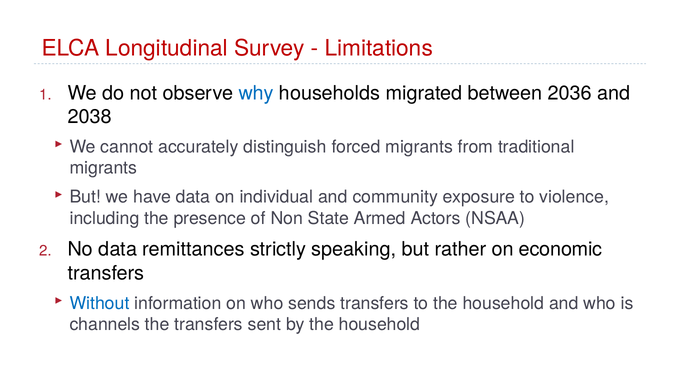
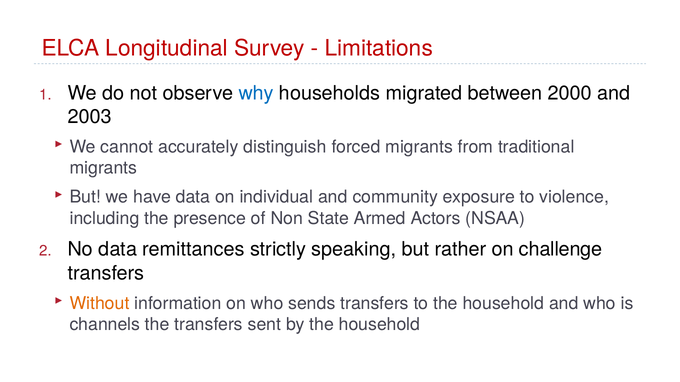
2036: 2036 -> 2000 (570, 93)
2038: 2038 -> 2003 (90, 117)
economic: economic -> challenge (561, 250)
Without colour: blue -> orange (100, 304)
